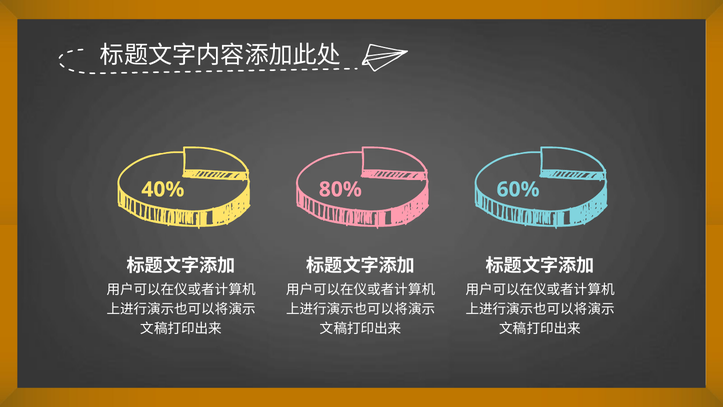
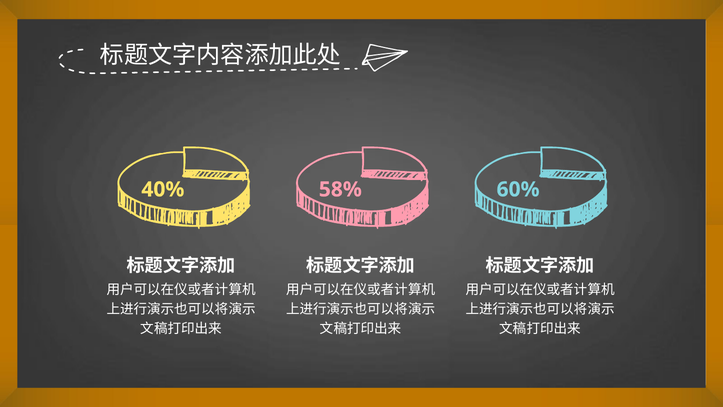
80%: 80% -> 58% (340, 189)
